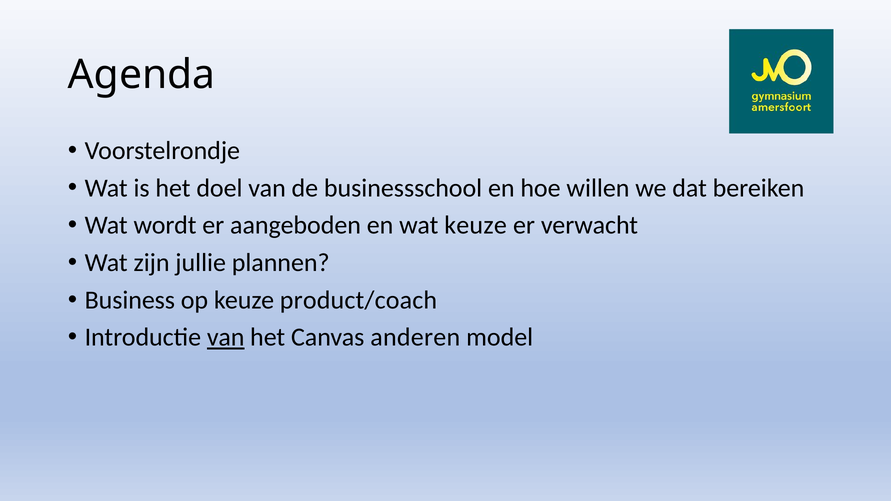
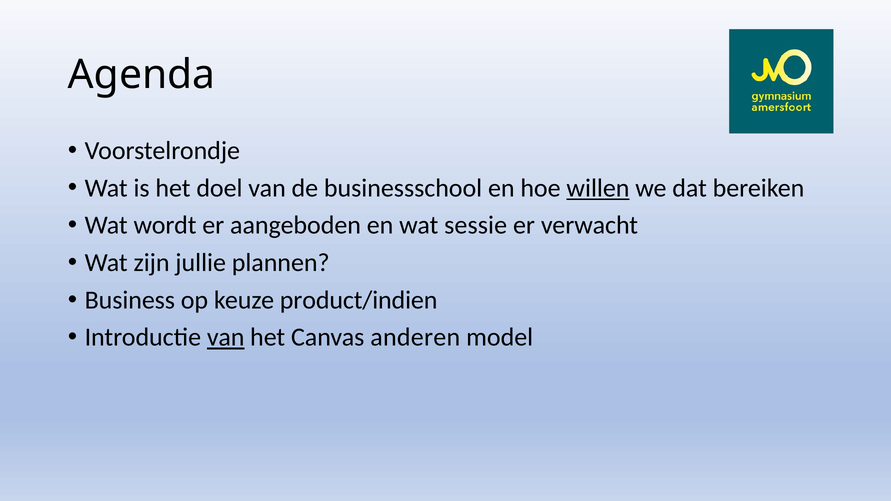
willen underline: none -> present (598, 188)
wat keuze: keuze -> sessie (476, 225)
product/coach: product/coach -> product/indien (359, 300)
